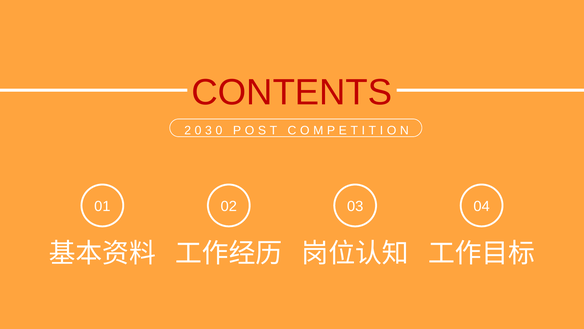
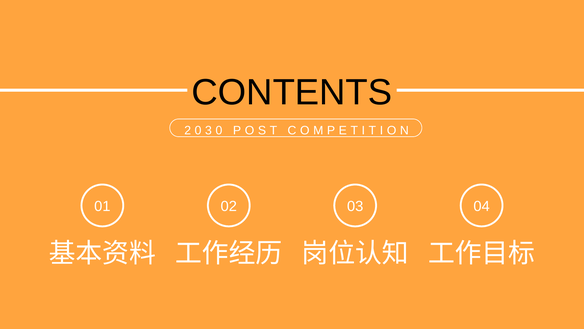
CONTENTS colour: red -> black (292, 92)
